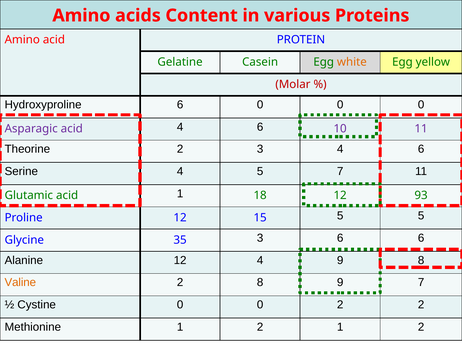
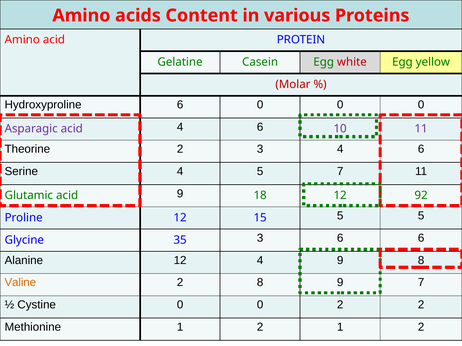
white colour: orange -> red (352, 62)
acid 1: 1 -> 9 (180, 194)
93: 93 -> 92 (421, 196)
